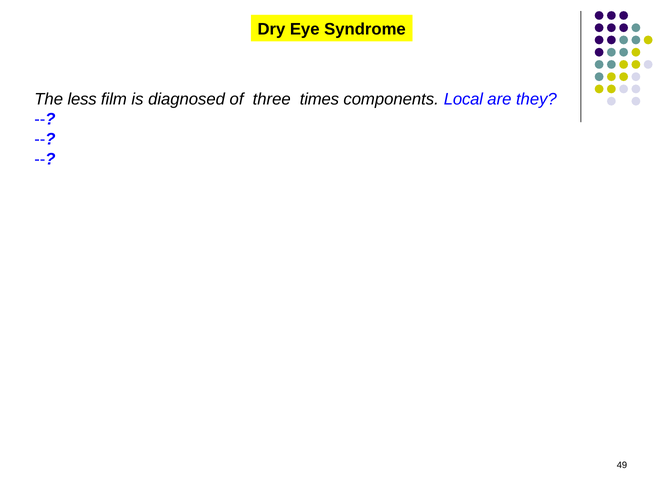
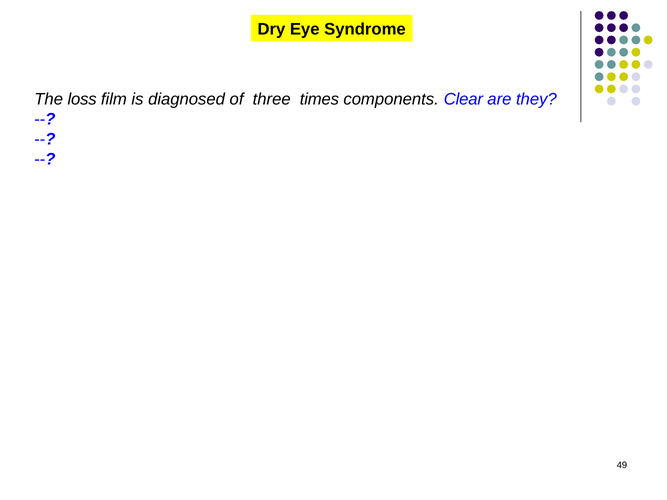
less: less -> loss (82, 100)
Local: Local -> Clear (463, 100)
